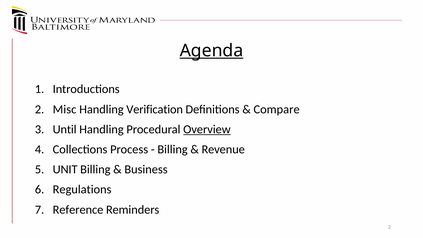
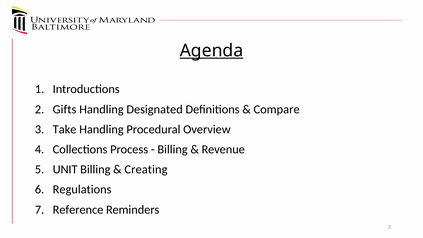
Misc: Misc -> Gifts (65, 109)
Verification: Verification -> Designated (155, 109)
Until: Until -> Take (65, 129)
Overview underline: present -> none (207, 129)
Business: Business -> Creating (146, 169)
